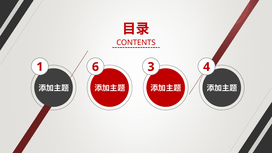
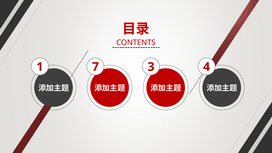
6: 6 -> 7 (95, 67)
